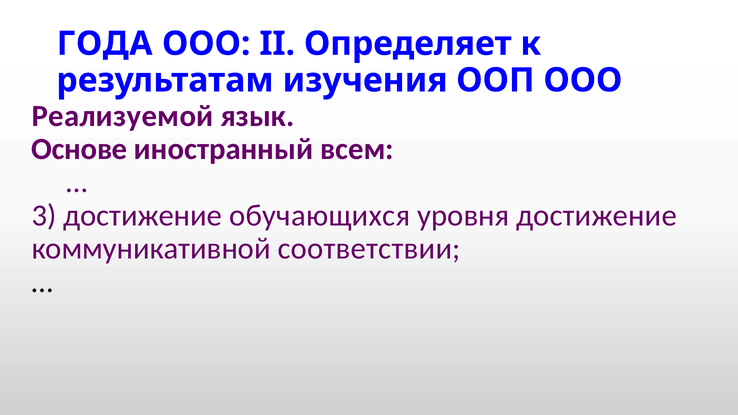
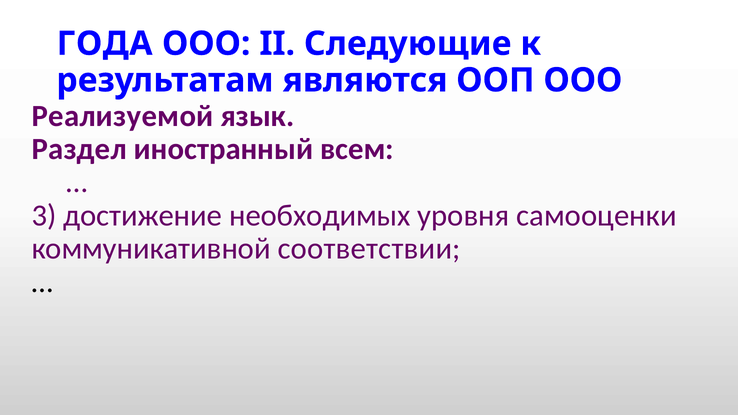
Определяет: Определяет -> Следующие (408, 44)
изучения: изучения -> являются (365, 80)
Основе: Основе -> Раздел (79, 149)
обучающихся: обучающихся -> необходимых (320, 216)
уровня достижение: достижение -> самооценки (597, 216)
